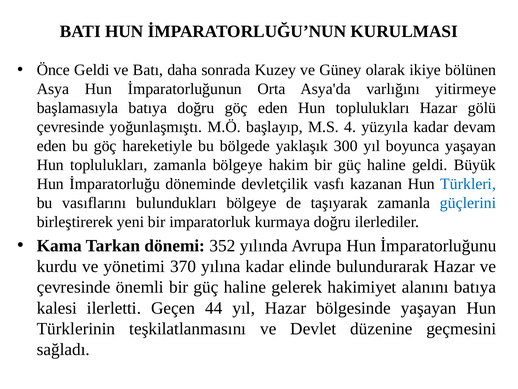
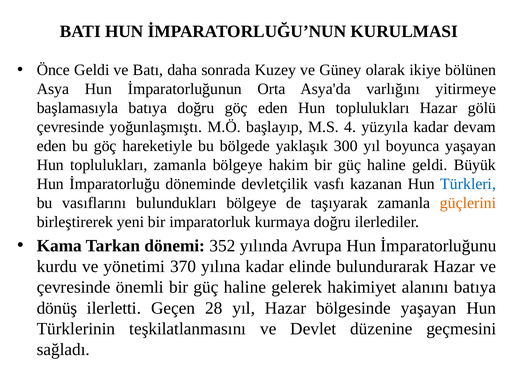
güçlerini colour: blue -> orange (468, 203)
kalesi: kalesi -> dönüş (57, 308)
44: 44 -> 28 (214, 308)
